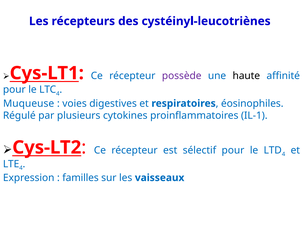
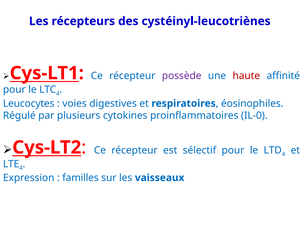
haute colour: black -> red (246, 76)
Muqueuse: Muqueuse -> Leucocytes (29, 104)
IL-1: IL-1 -> IL-0 (254, 116)
